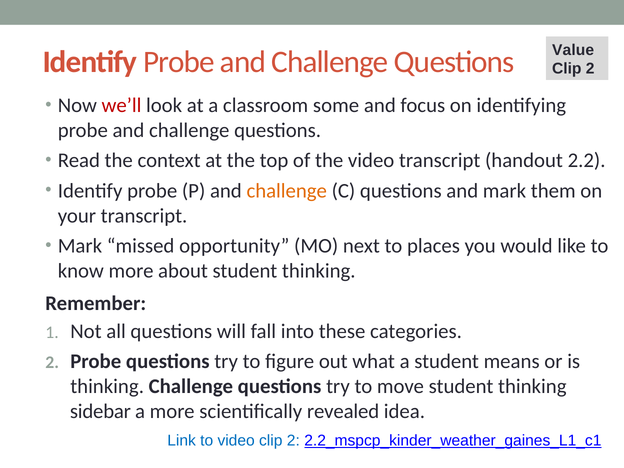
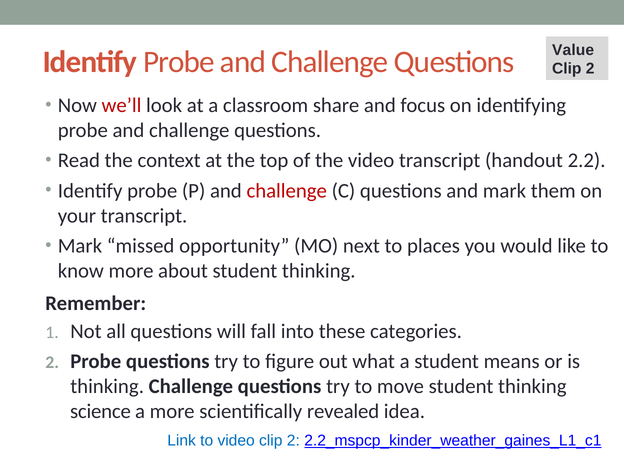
some: some -> share (336, 105)
challenge colour: orange -> red (287, 191)
sidebar: sidebar -> science (100, 411)
